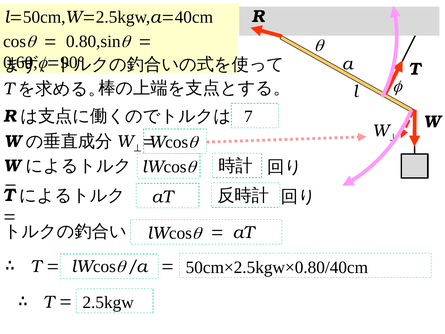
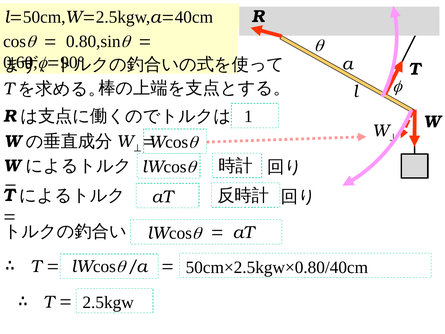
7: 7 -> 1 (248, 116)
